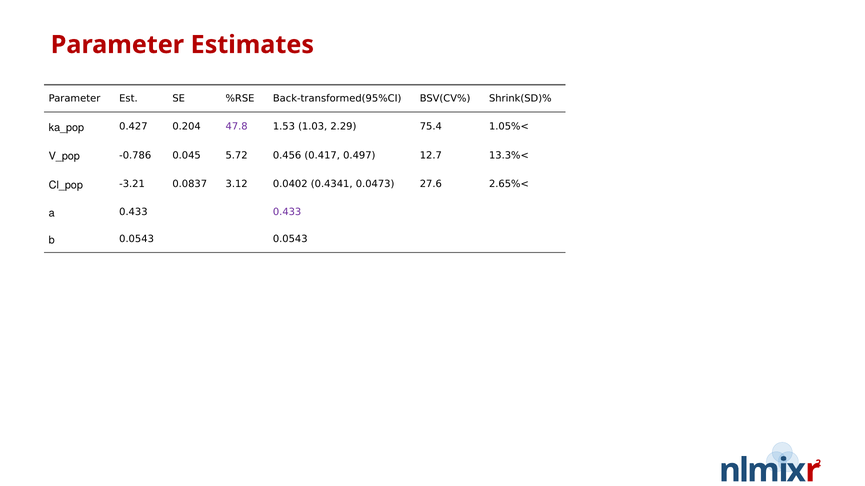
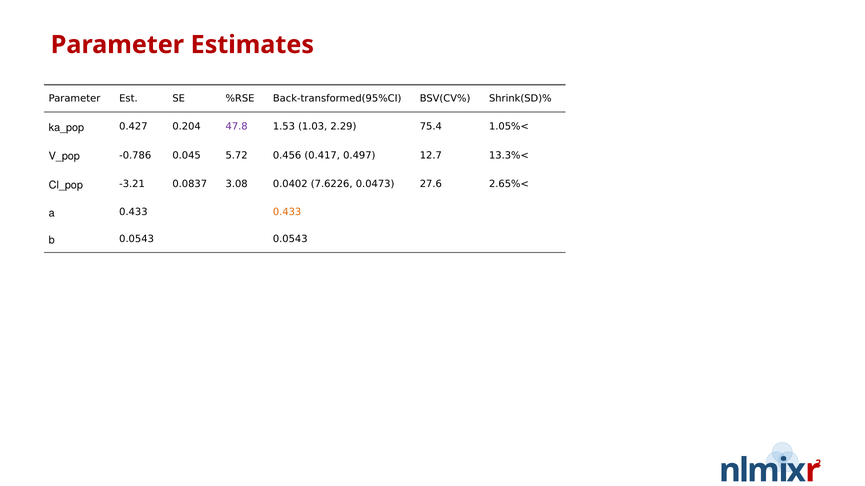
3.12: 3.12 -> 3.08 (237, 184)
0.4341: 0.4341 -> 7.6226 (332, 184)
0.433 colour: purple -> orange (287, 212)
